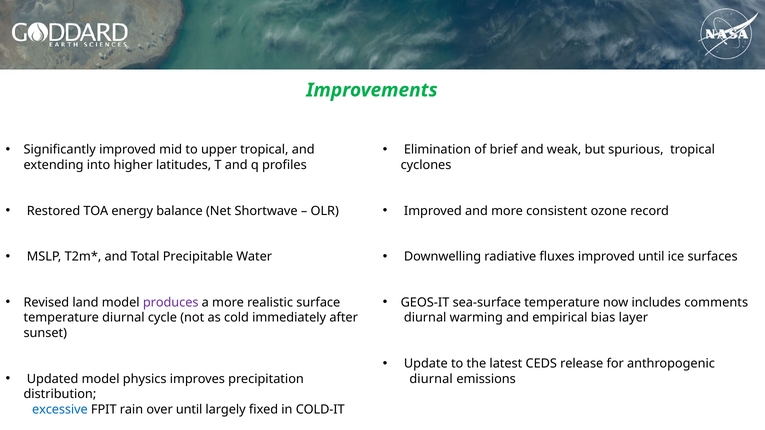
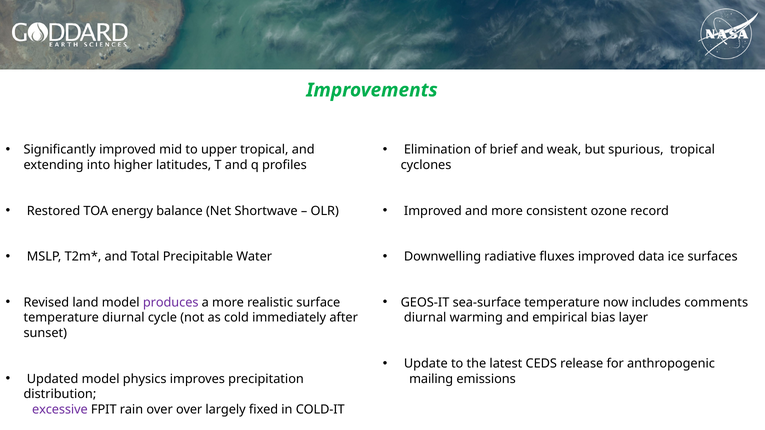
improved until: until -> data (651, 257)
diurnal: diurnal -> mailing (431, 379)
excessive colour: blue -> purple (60, 410)
over until: until -> over (189, 410)
